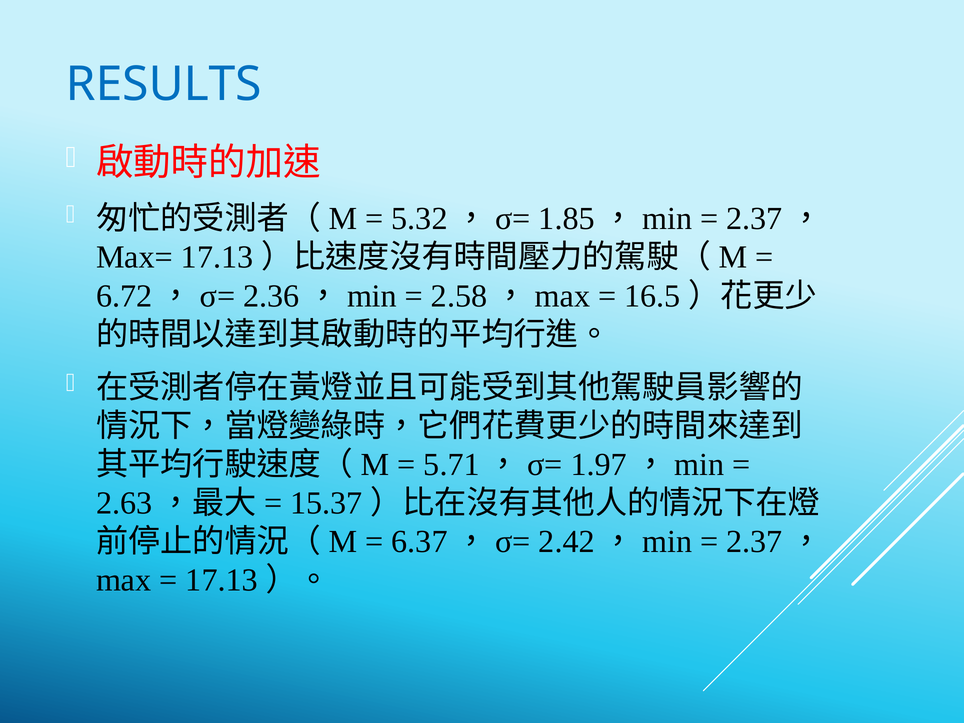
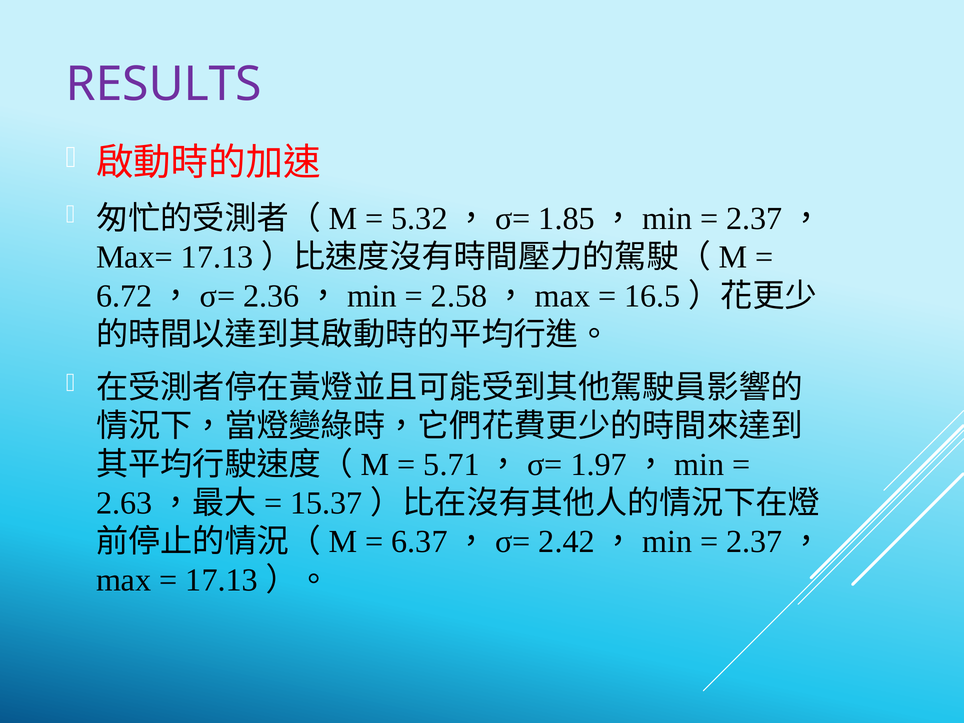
RESULTS colour: blue -> purple (164, 84)
